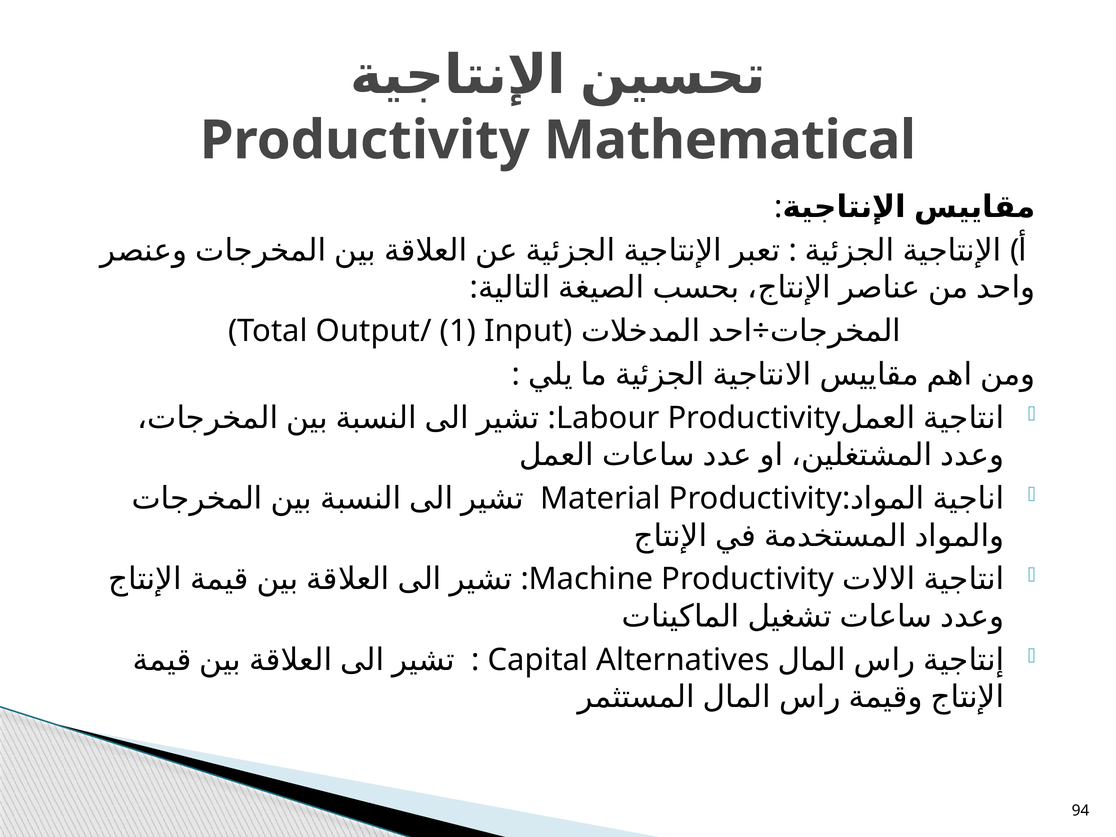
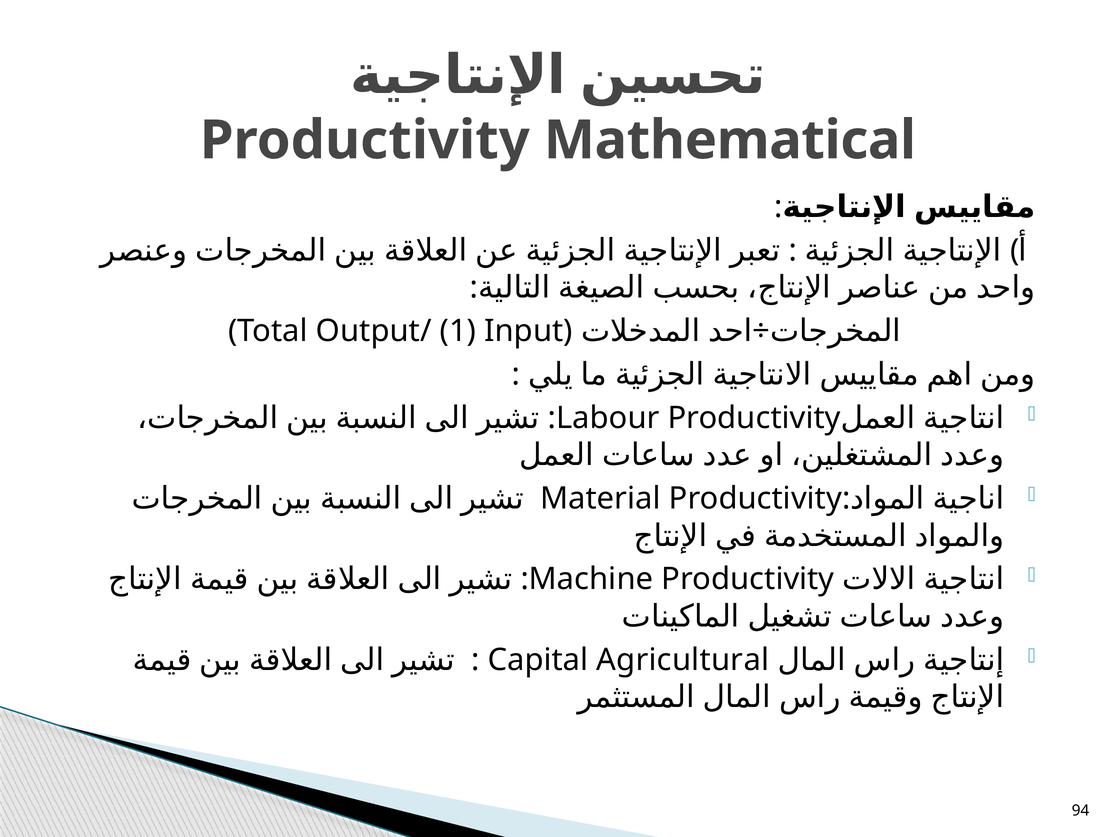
Alternatives: Alternatives -> Agricultural (683, 660)
